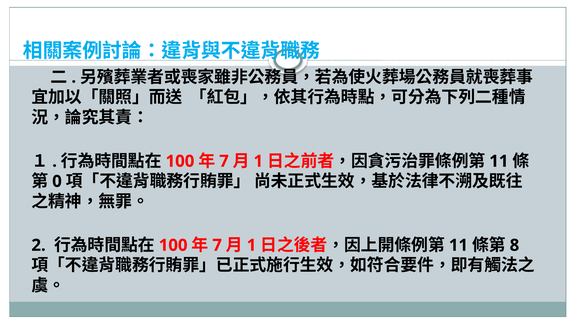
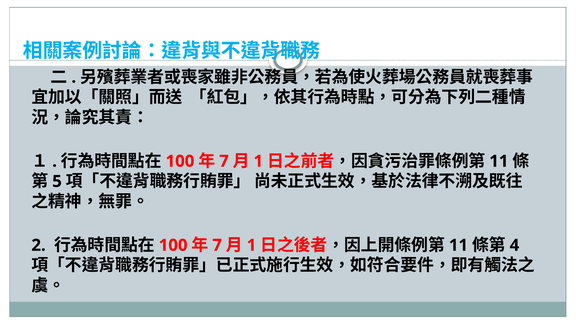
0: 0 -> 5 (57, 181)
8: 8 -> 4 (514, 245)
